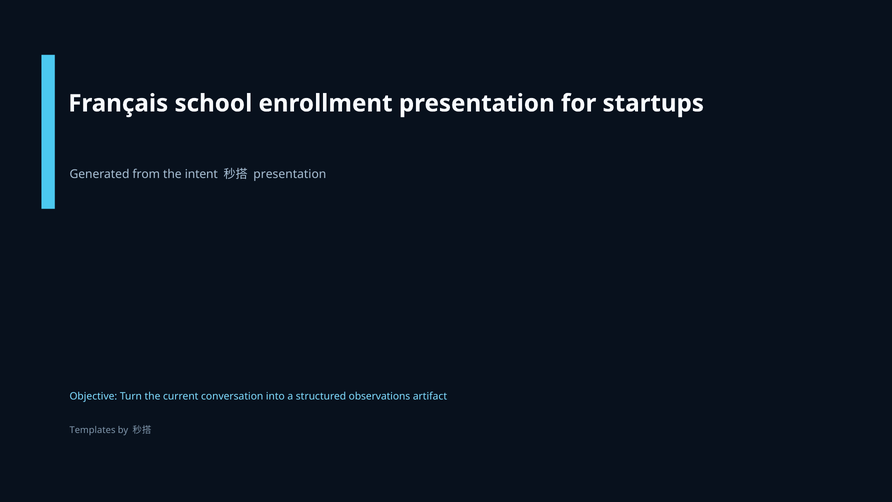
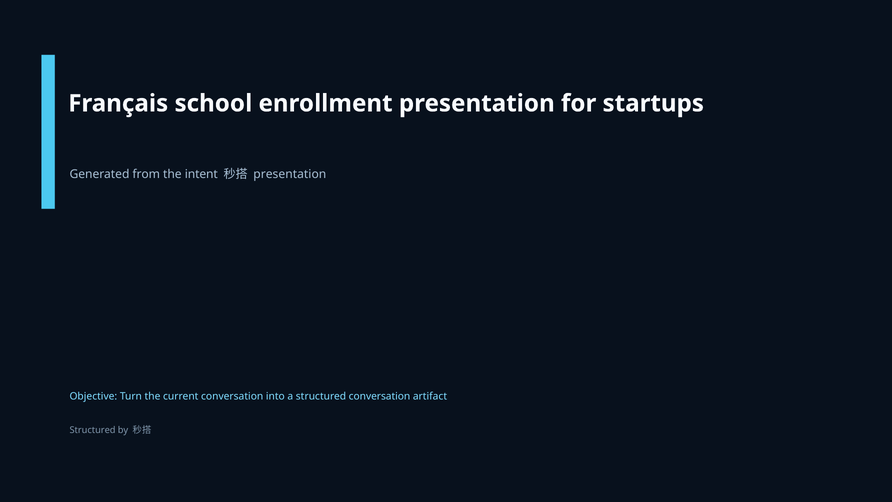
structured observations: observations -> conversation (379, 396)
Templates: Templates -> Structured (93, 430)
